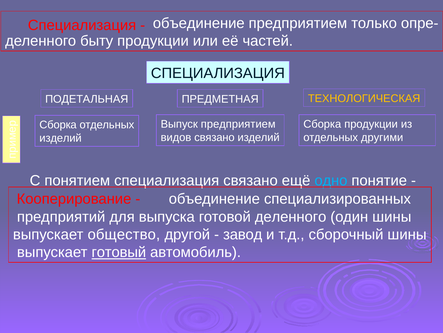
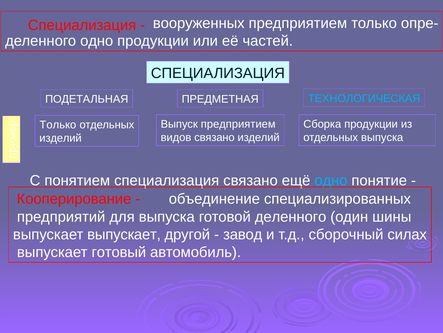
объединение: объединение -> вооруженных (199, 23)
деленного быту: быту -> одно (97, 41)
ТЕХНОЛОГИЧЕСКАЯ colour: yellow -> light blue (364, 98)
Сборка: Сборка -> Только (58, 125)
отдельных другими: другими -> выпуска (382, 137)
выпускает общество: общество -> выпускает (124, 234)
сборочный шины: шины -> силах (407, 234)
готовый underline: present -> none (119, 252)
